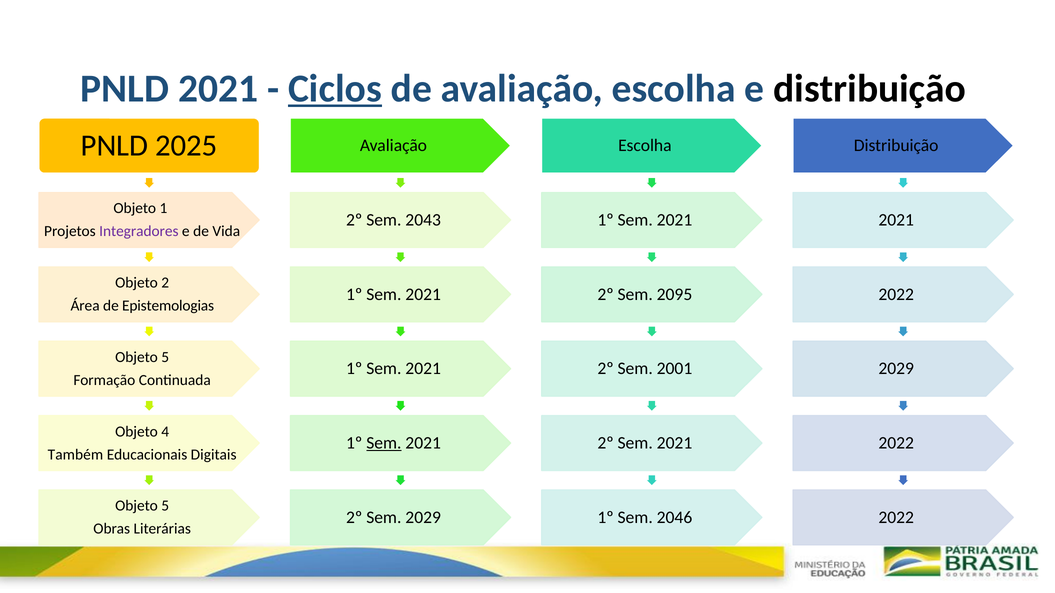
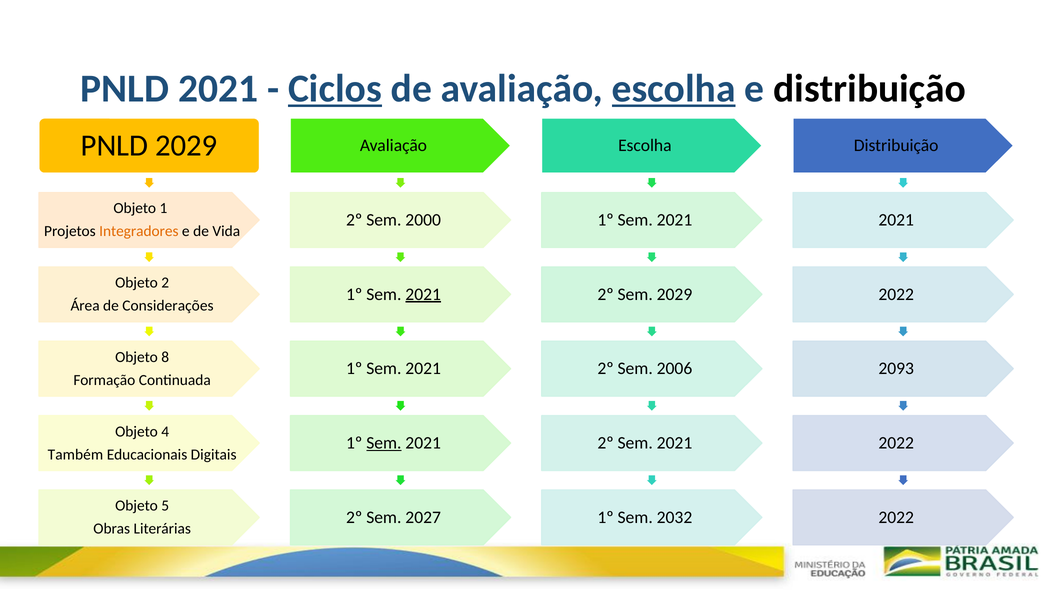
escolha underline: none -> present (674, 89)
PNLD 2025: 2025 -> 2029 (186, 146)
2043: 2043 -> 2000 (423, 220)
Integradores colour: purple -> orange (139, 232)
2021 underline: none -> present (423, 294)
Sem 2095: 2095 -> 2029 (674, 294)
Epistemologias: Epistemologias -> Considerações (168, 306)
5: 5 -> 8 (165, 357)
2001: 2001 -> 2006 (674, 369)
2029: 2029 -> 2093 (896, 369)
Sem 2029: 2029 -> 2027 (423, 518)
2046: 2046 -> 2032 (674, 518)
